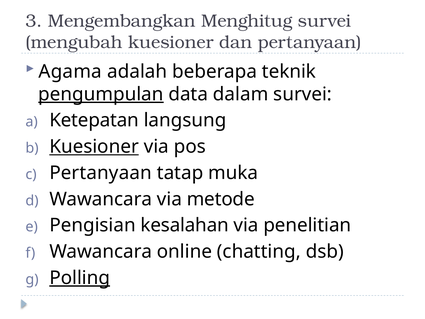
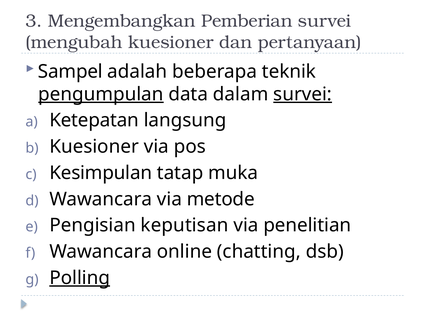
Menghitug: Menghitug -> Pemberian (247, 21)
Agama: Agama -> Sampel (70, 71)
survei underline: none -> present (303, 94)
Kuesioner underline: present -> none (94, 147)
Pertanyaan: Pertanyaan -> Kesimpulan (101, 173)
kesalahan: kesalahan -> keputisan (185, 225)
